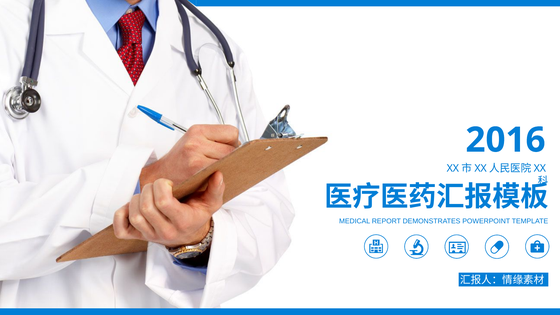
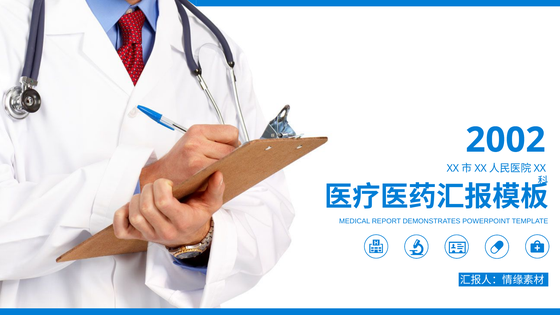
2016: 2016 -> 2002 (506, 140)
